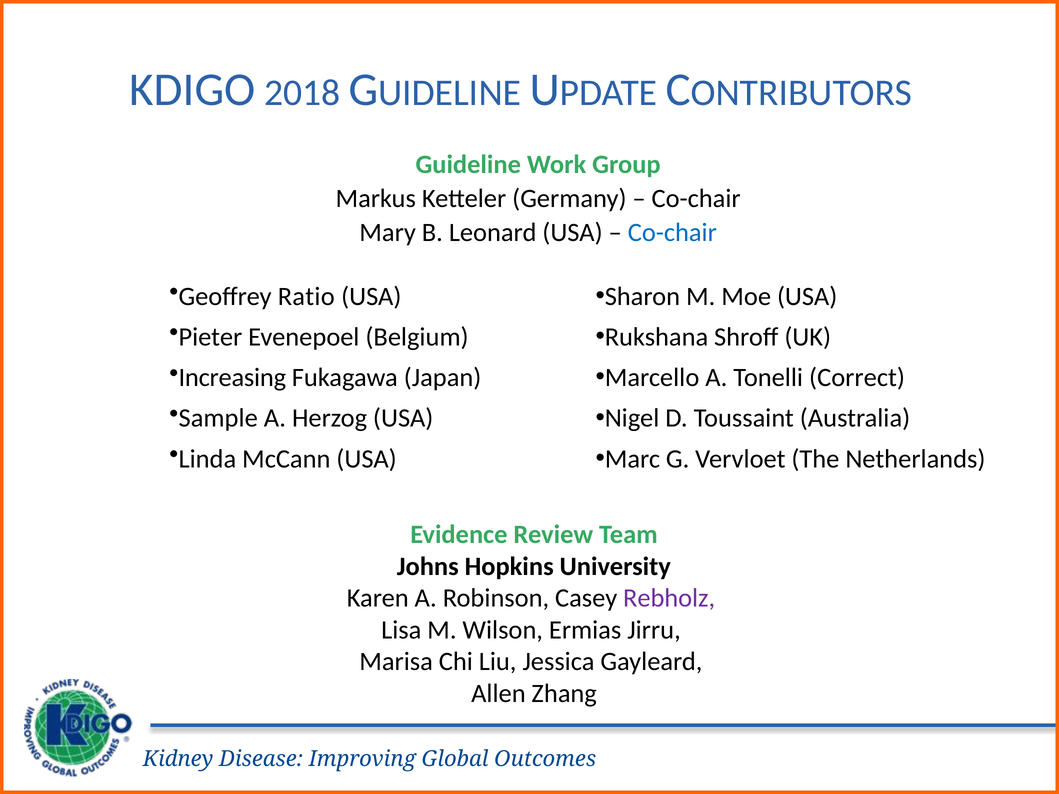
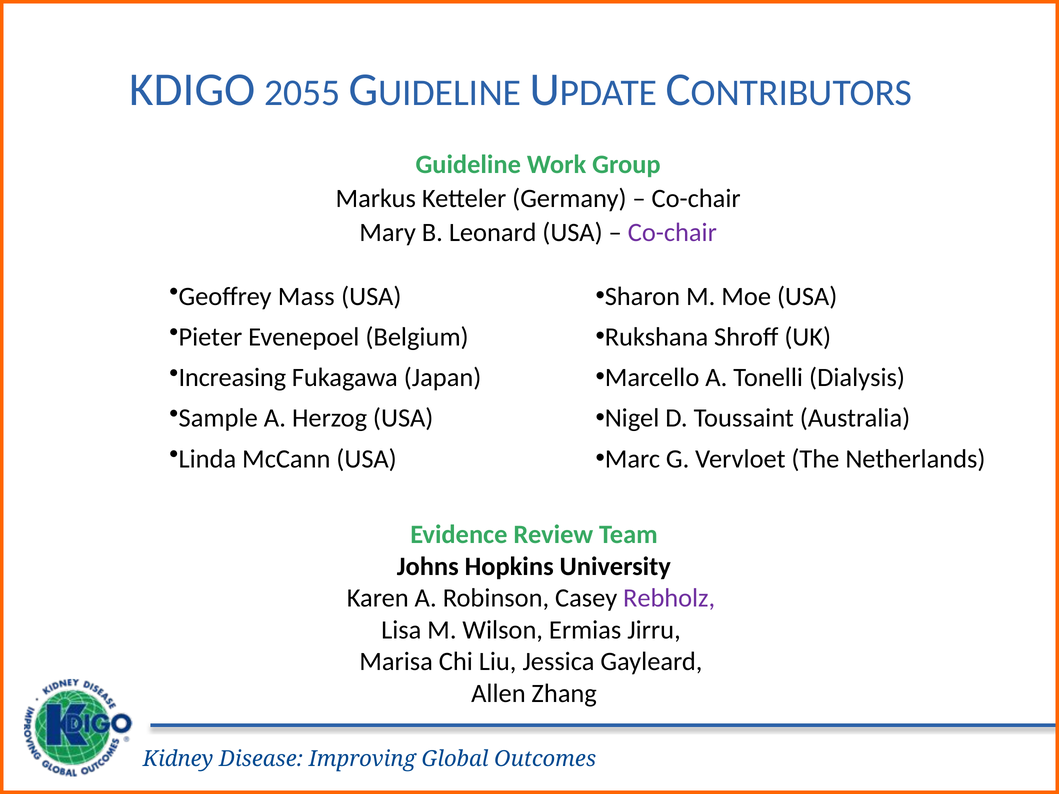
2018: 2018 -> 2055 (302, 93)
Co-chair colour: blue -> purple (672, 232)
Ratio: Ratio -> Mass (306, 297)
Correct: Correct -> Dialysis (857, 378)
